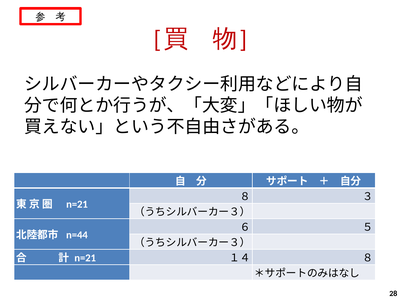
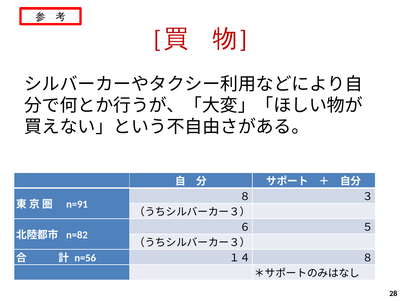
n=21: n=21 -> n=91 (77, 204)
n=44: n=44 -> n=82 (77, 235)
n=21: n=21 -> n=56 (85, 258)
